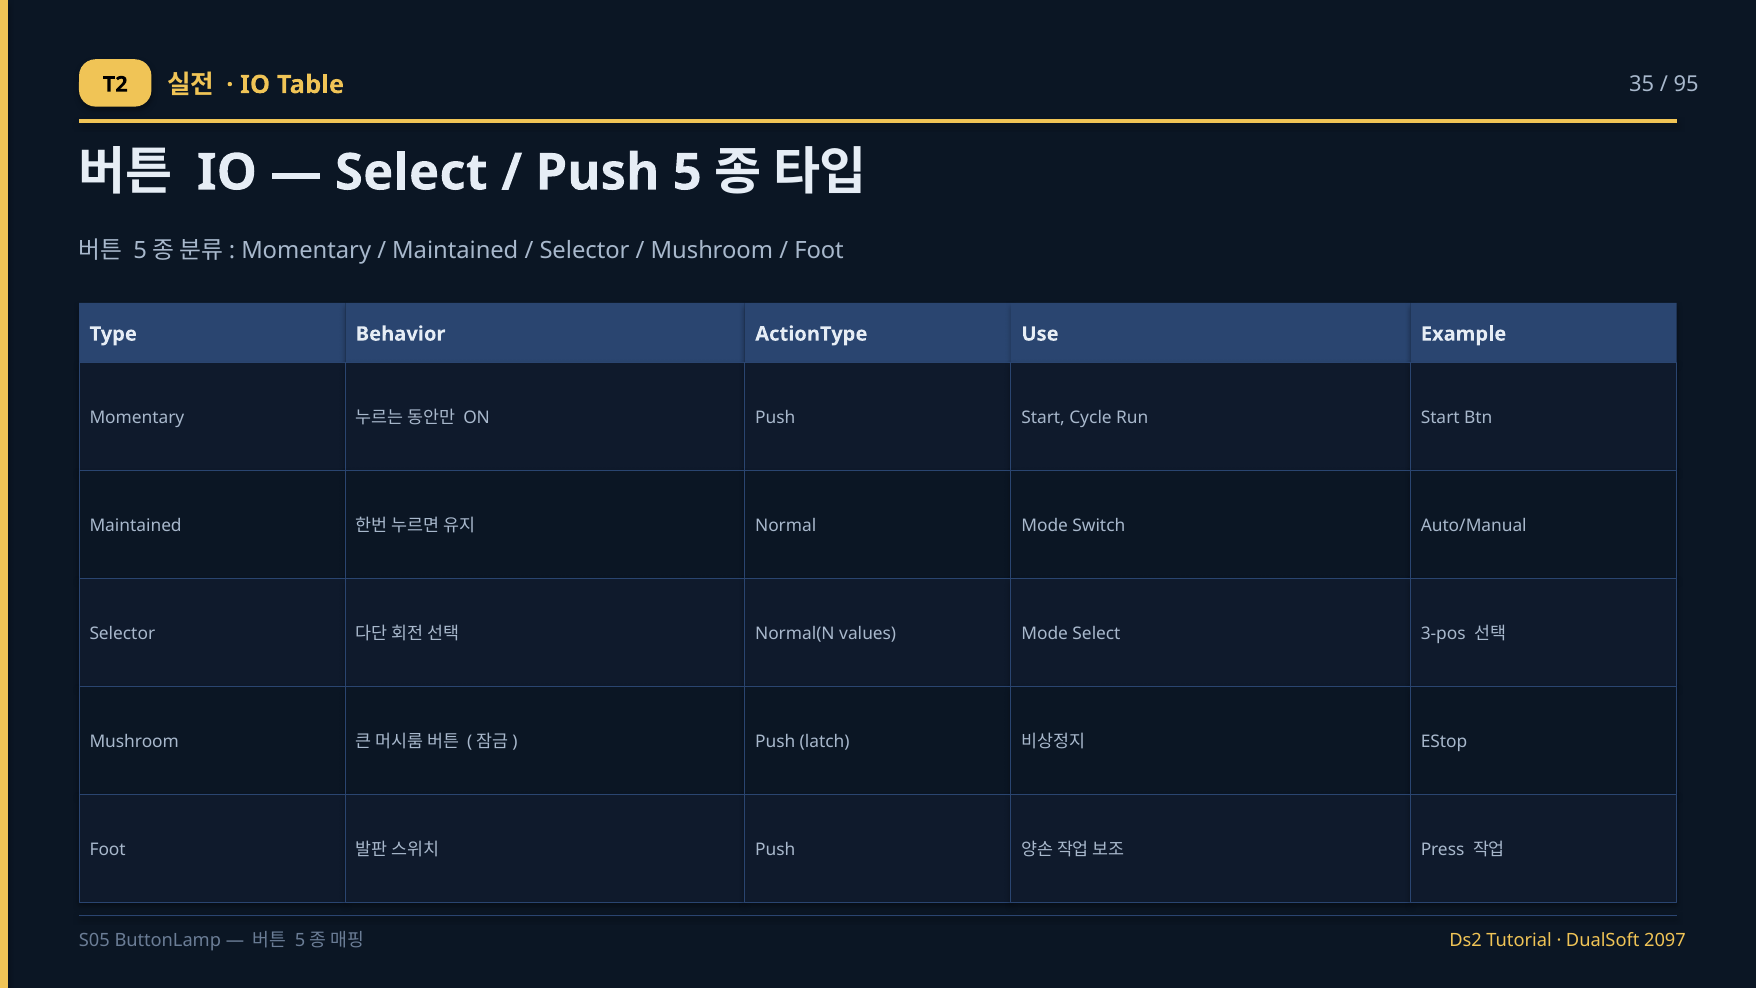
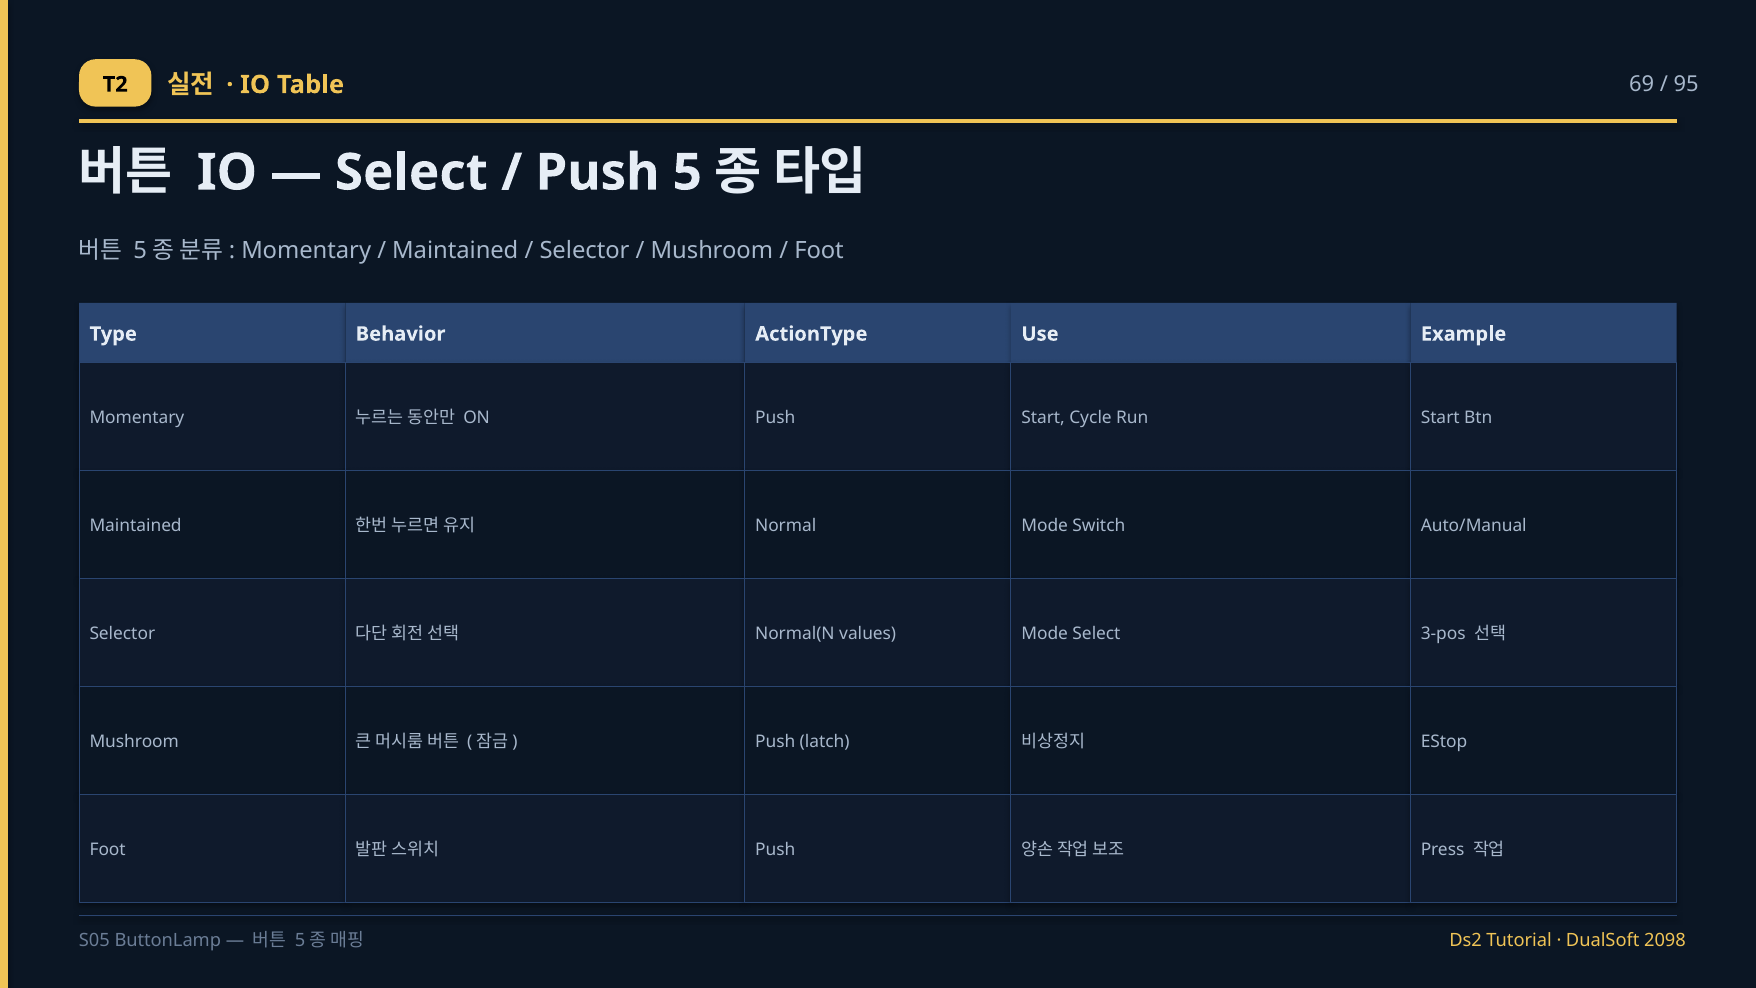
35: 35 -> 69 (1642, 84)
2097: 2097 -> 2098 (1665, 941)
